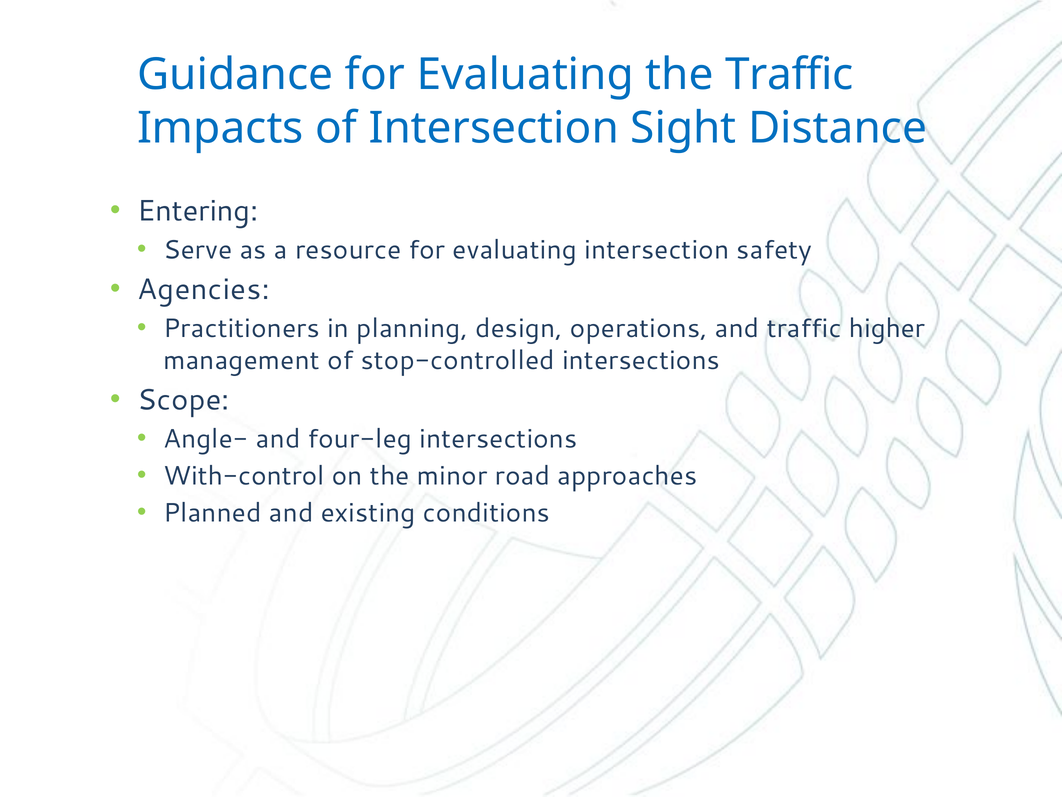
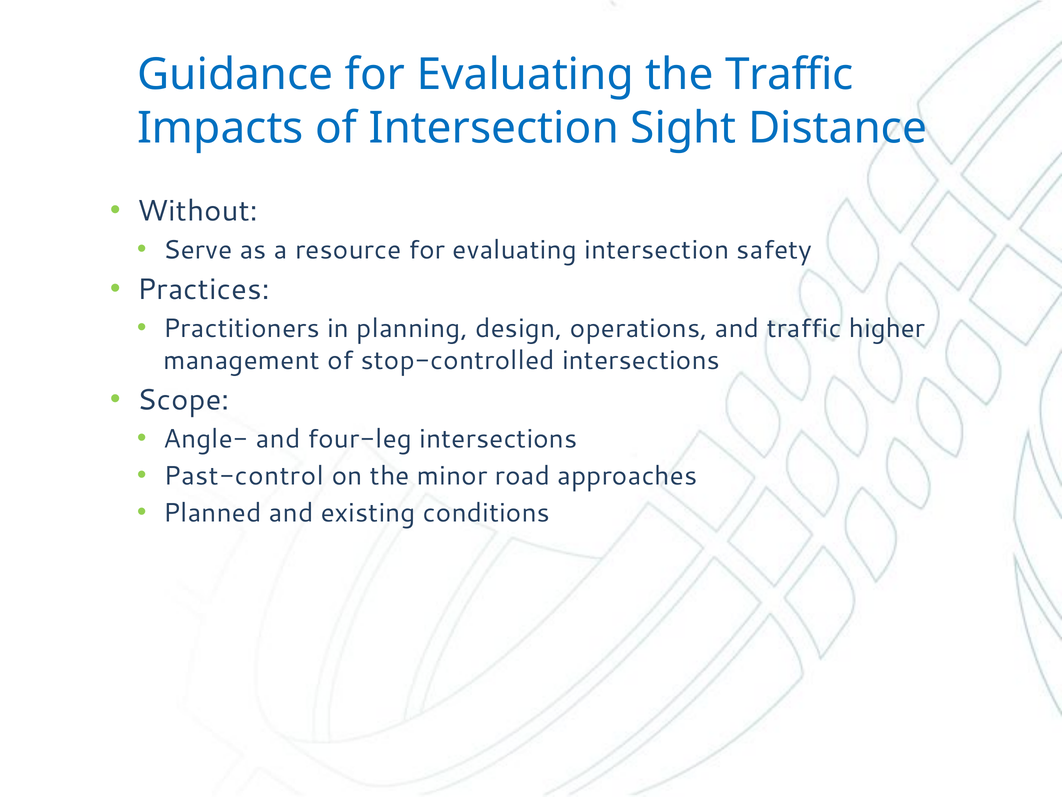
Entering: Entering -> Without (198, 211)
Agencies: Agencies -> Practices (204, 289)
With-control: With-control -> Past-control (244, 476)
